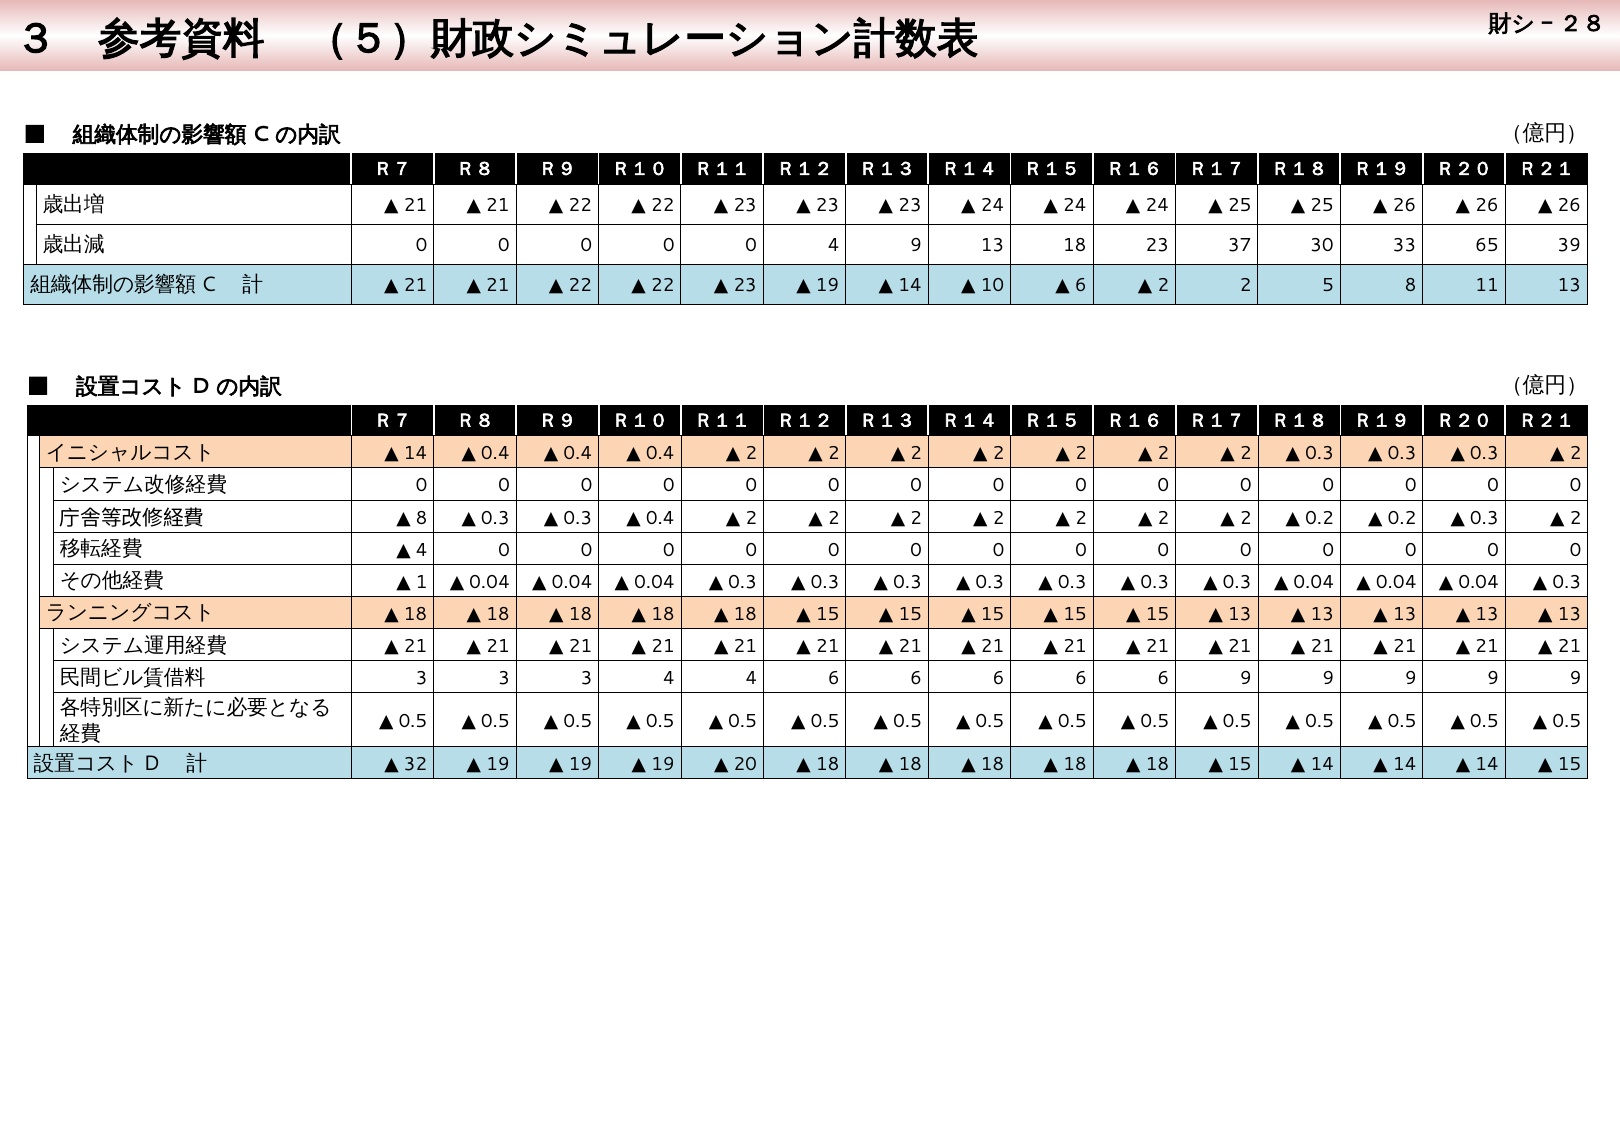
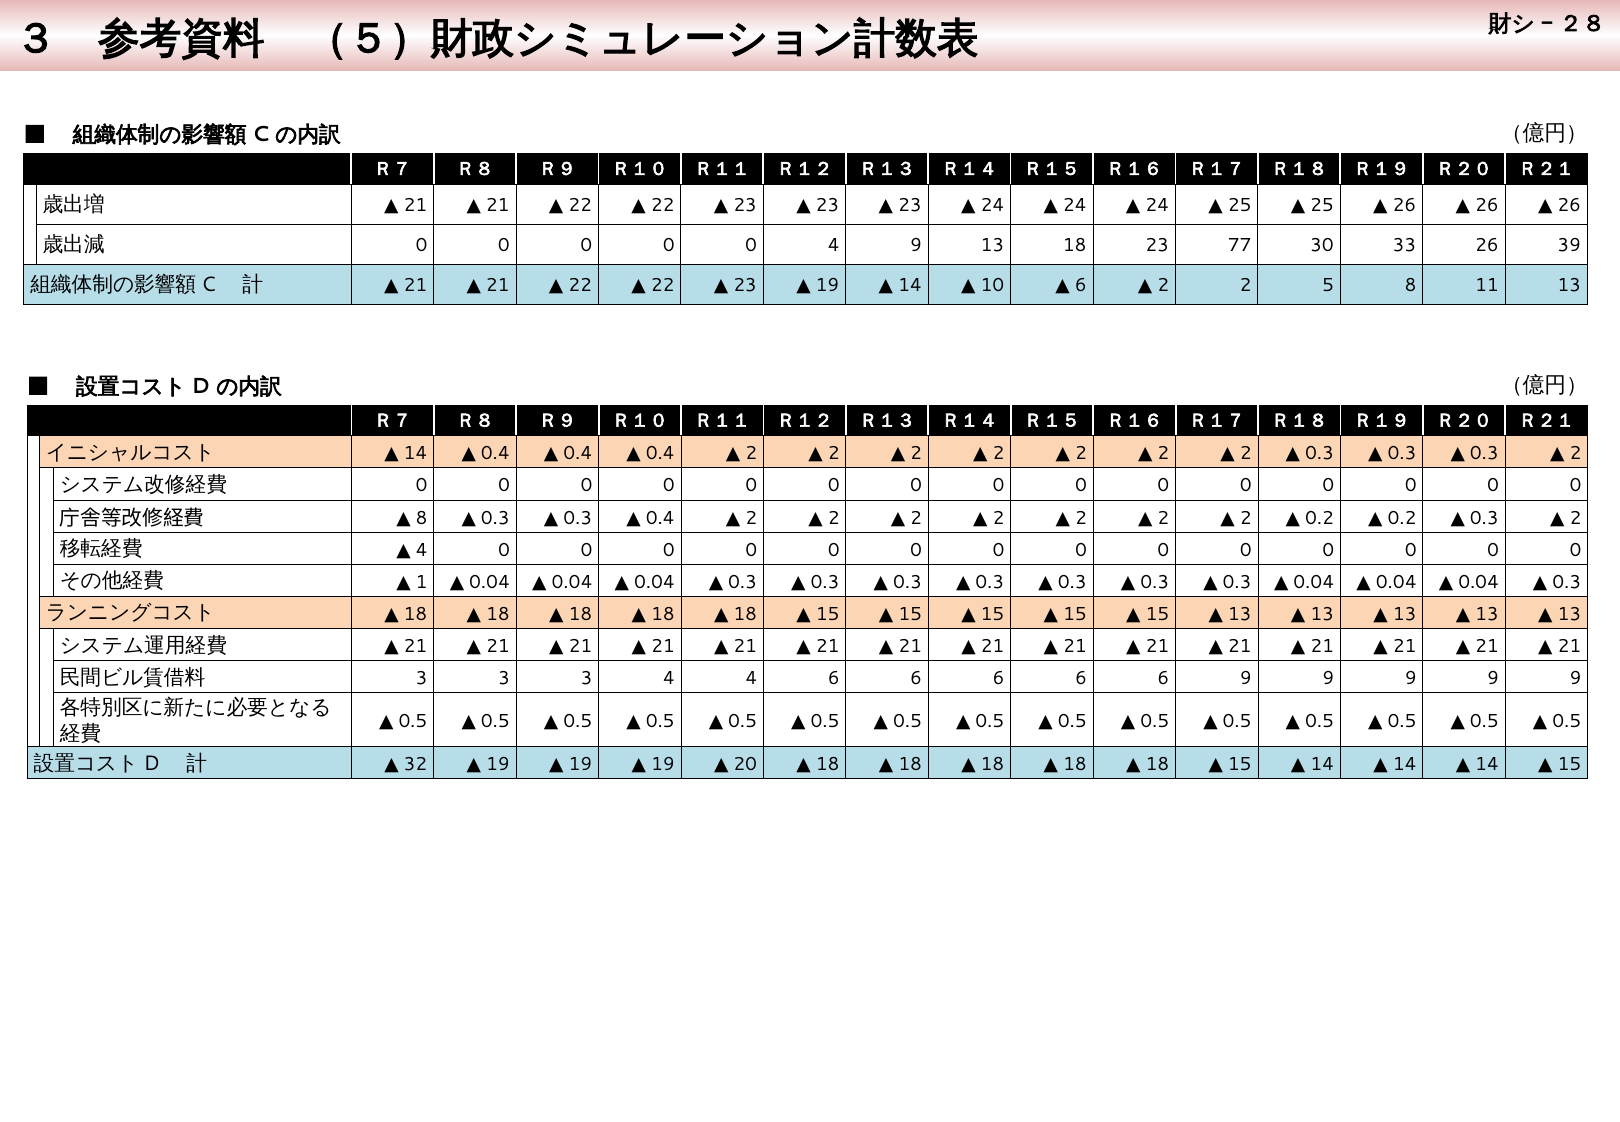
37: 37 -> 77 (1240, 246)
33 65: 65 -> 26 (1487, 246)
